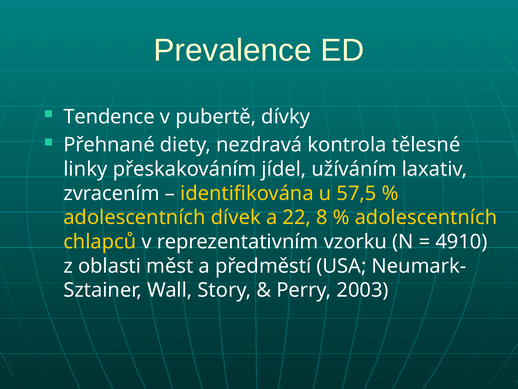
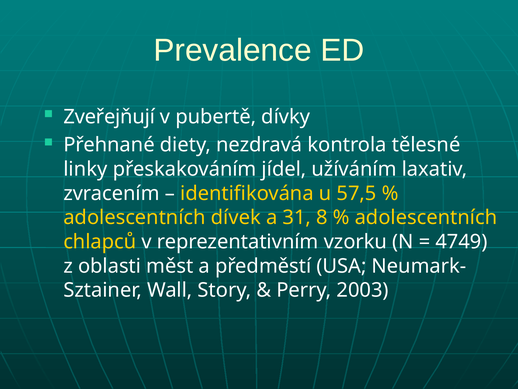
Tendence: Tendence -> Zveřejňují (109, 117)
22: 22 -> 31 (297, 217)
4910: 4910 -> 4749 (461, 242)
